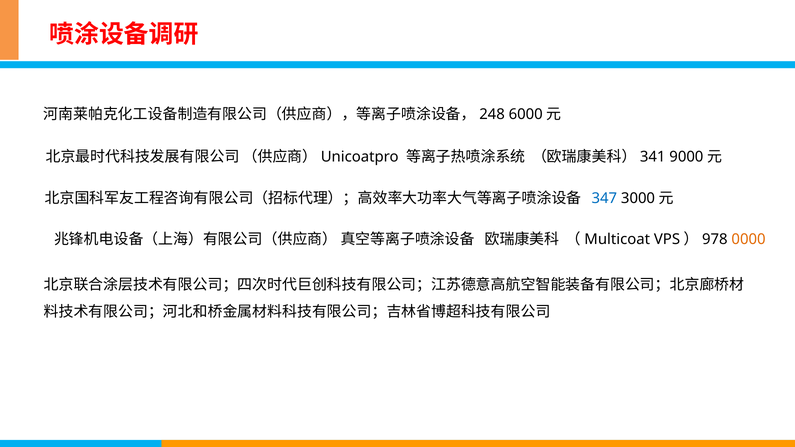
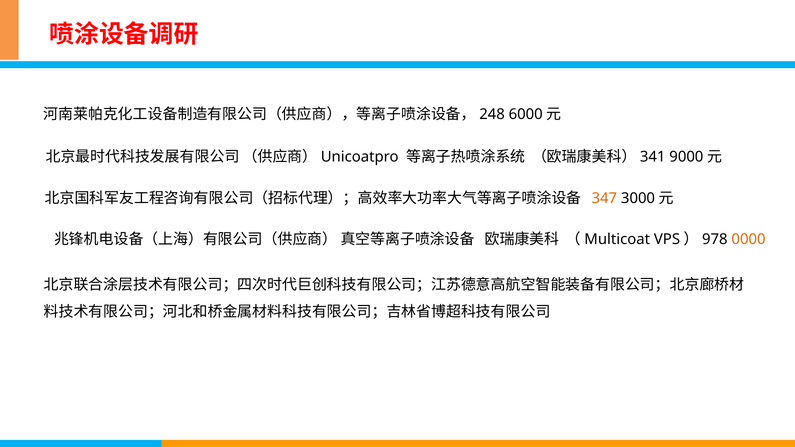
347 colour: blue -> orange (604, 198)
